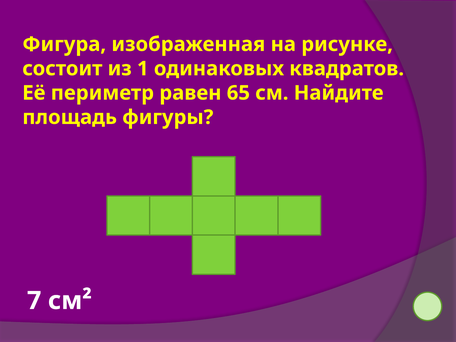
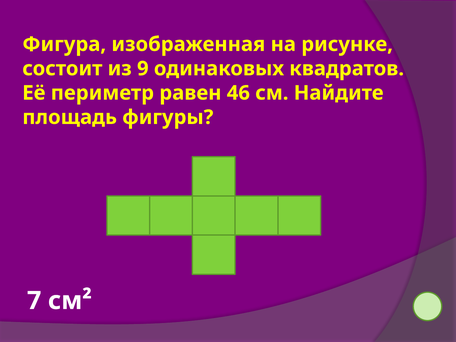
1: 1 -> 9 (143, 69)
65: 65 -> 46 (238, 93)
